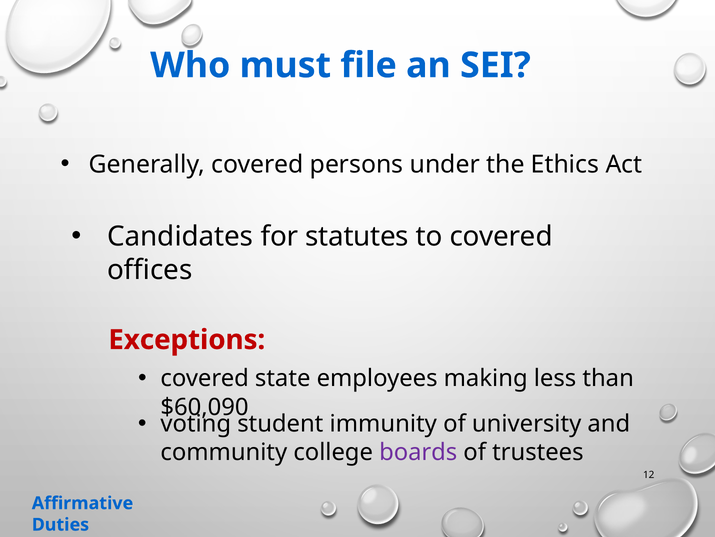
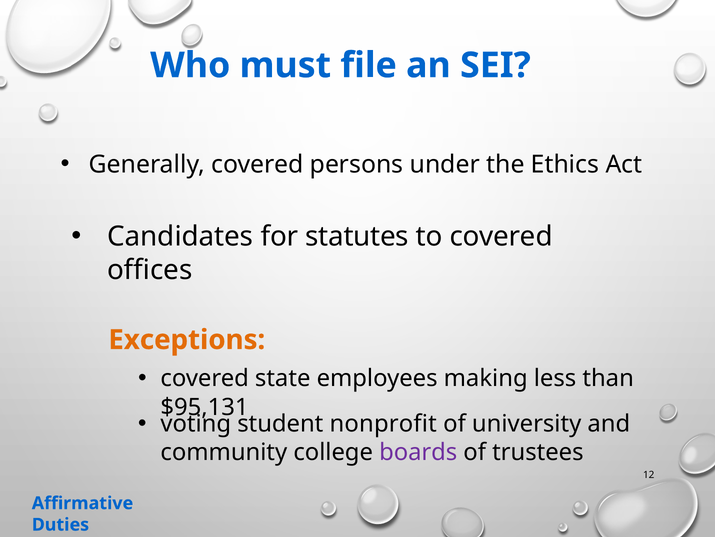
Exceptions colour: red -> orange (187, 339)
$60,090: $60,090 -> $95,131 (205, 407)
immunity: immunity -> nonprofit (383, 423)
